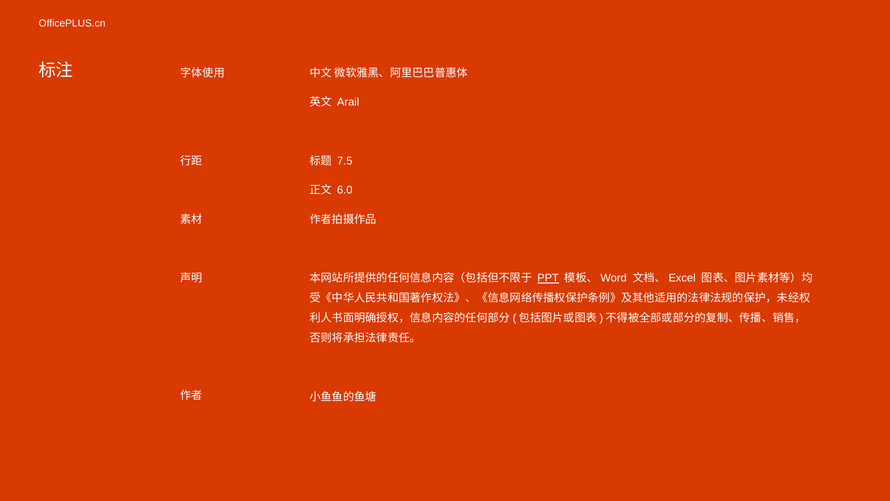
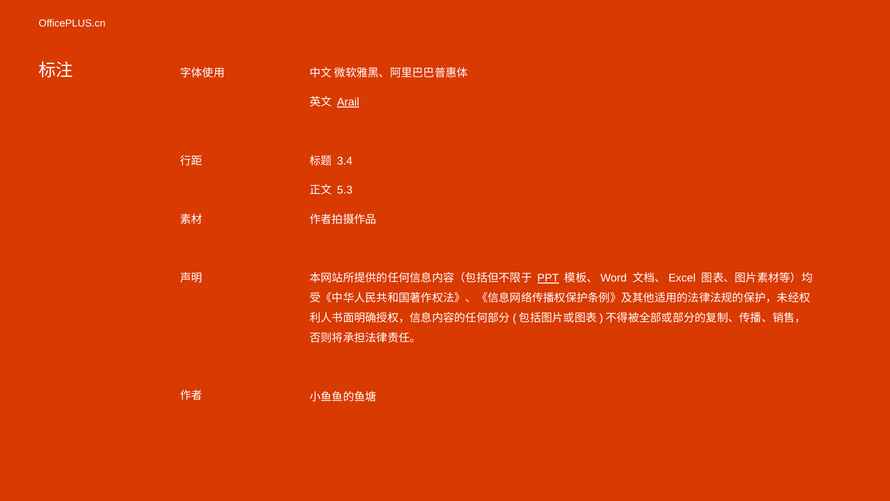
Arail underline: none -> present (348, 102)
7.5: 7.5 -> 3.4 (345, 161)
6.0: 6.0 -> 5.3 (345, 190)
